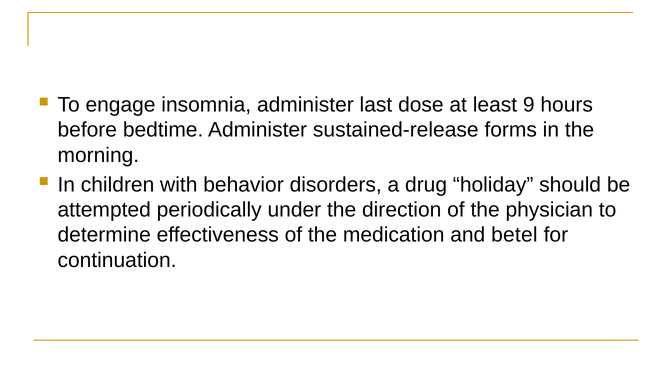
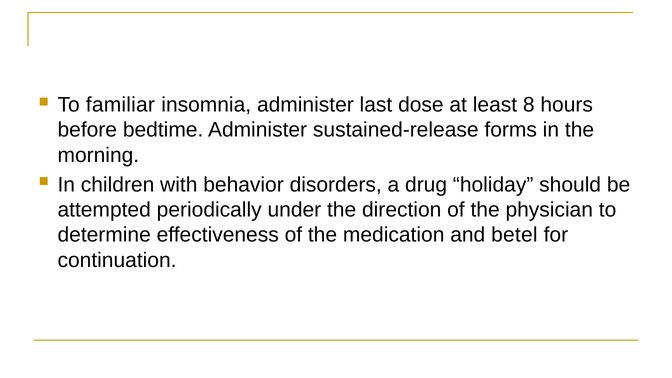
engage: engage -> familiar (120, 105)
9: 9 -> 8 (529, 105)
